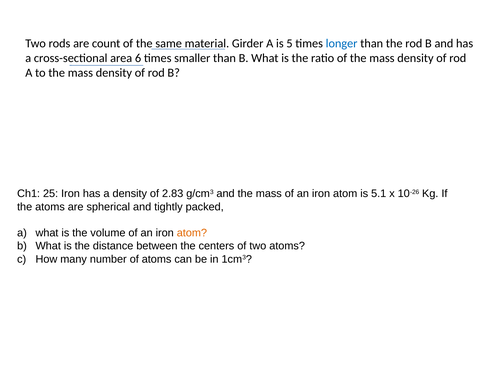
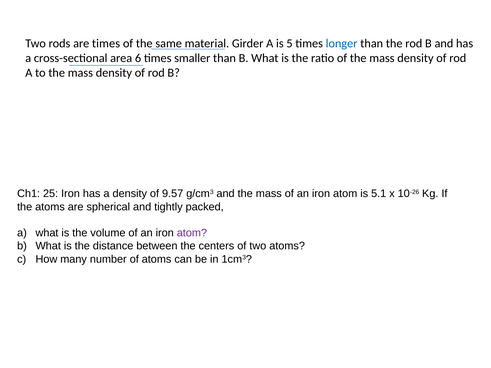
are count: count -> times (106, 43)
2.83: 2.83 -> 9.57 (173, 194)
atom colour: orange -> purple (192, 233)
